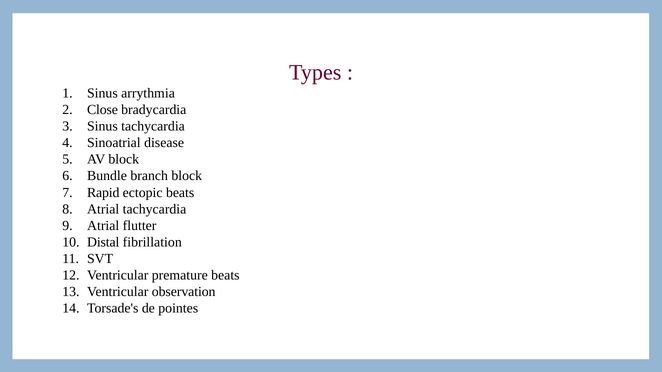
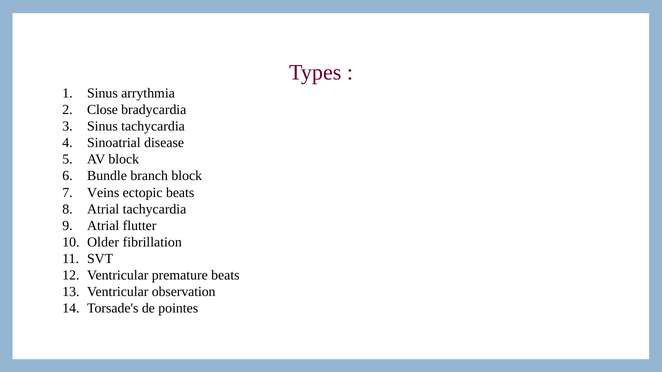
Rapid: Rapid -> Veins (103, 193)
Distal: Distal -> Older (103, 242)
